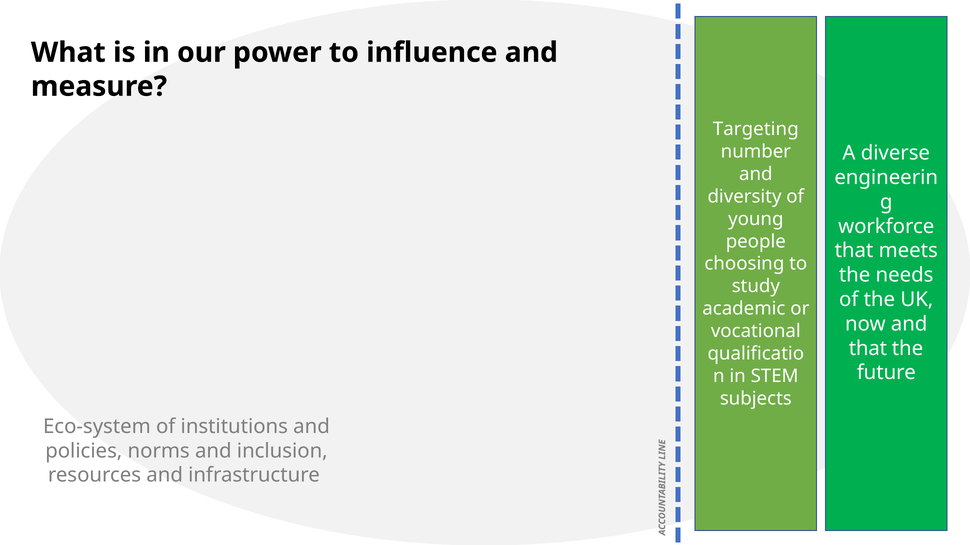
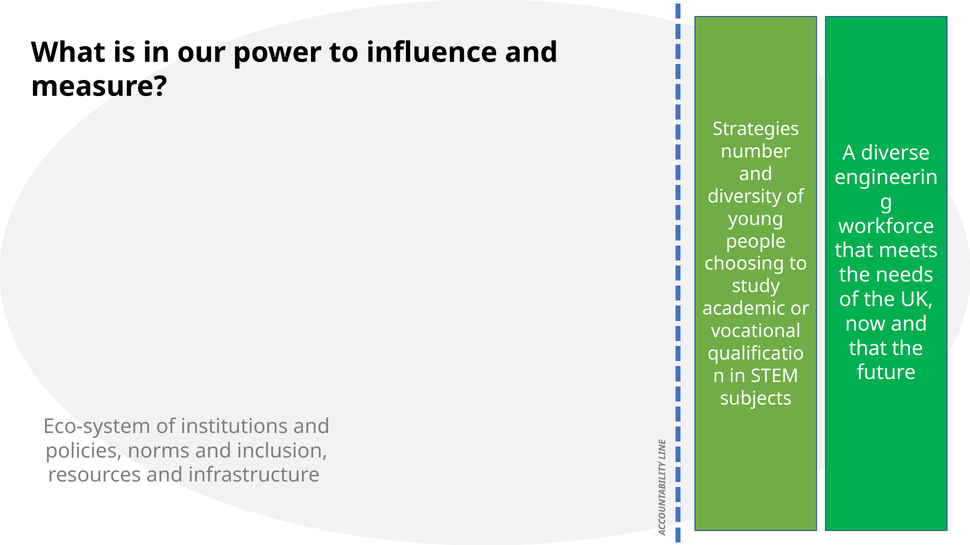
Targeting: Targeting -> Strategies (756, 129)
